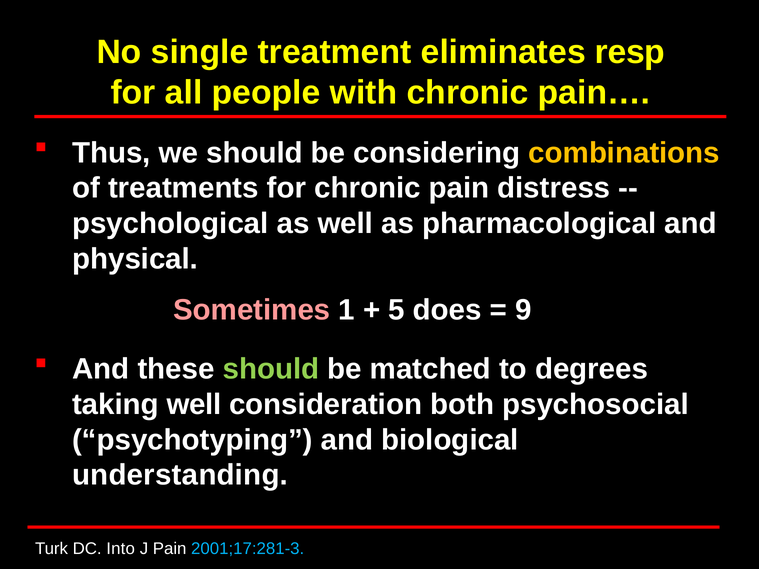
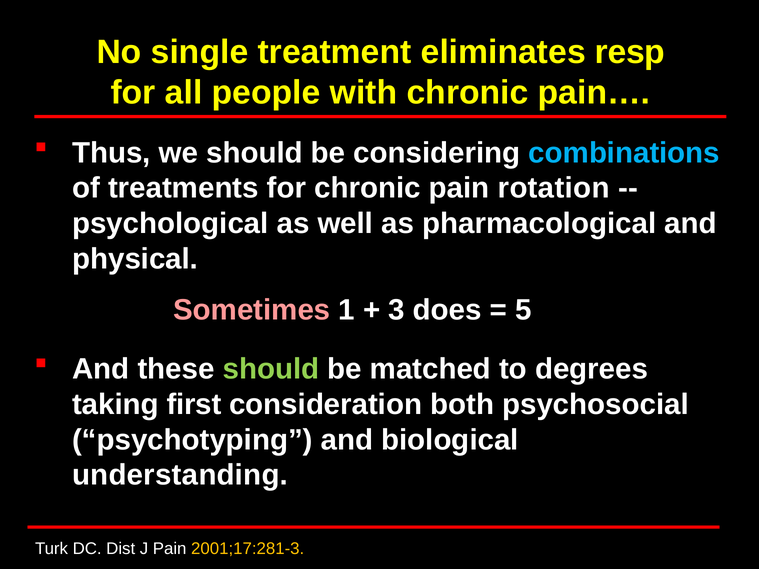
combinations colour: yellow -> light blue (624, 153)
distress: distress -> rotation (554, 188)
5: 5 -> 3 (397, 310)
9: 9 -> 5 (523, 310)
taking well: well -> first (194, 405)
Into: Into -> Dist (121, 549)
2001;17:281-3 colour: light blue -> yellow (248, 549)
